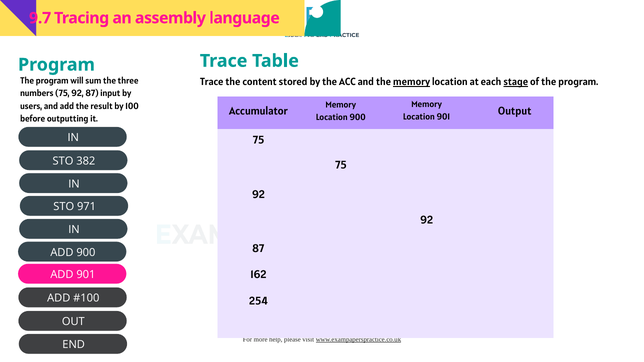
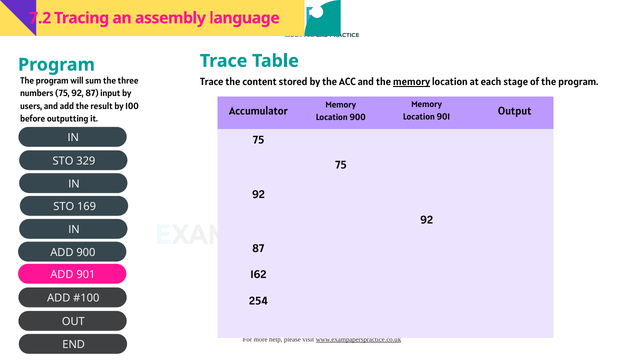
9.7: 9.7 -> 7.2 (40, 18)
stage underline: present -> none (516, 82)
382: 382 -> 329 (86, 161)
971: 971 -> 169 (87, 207)
